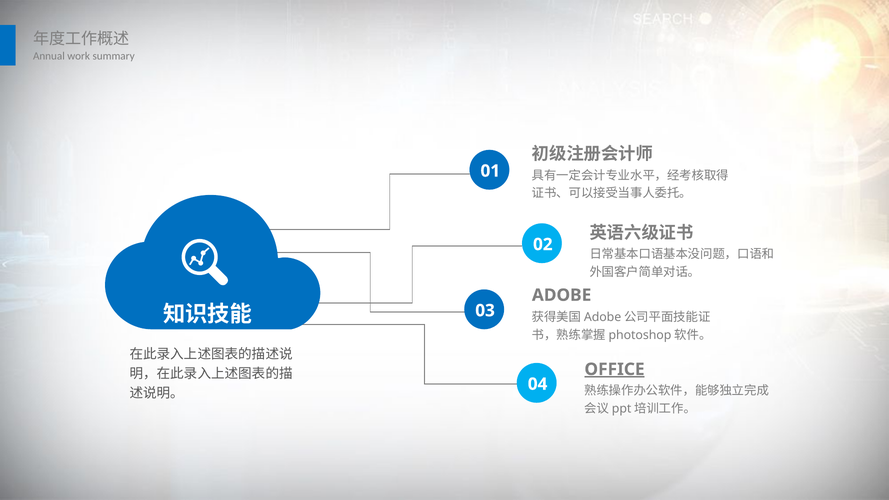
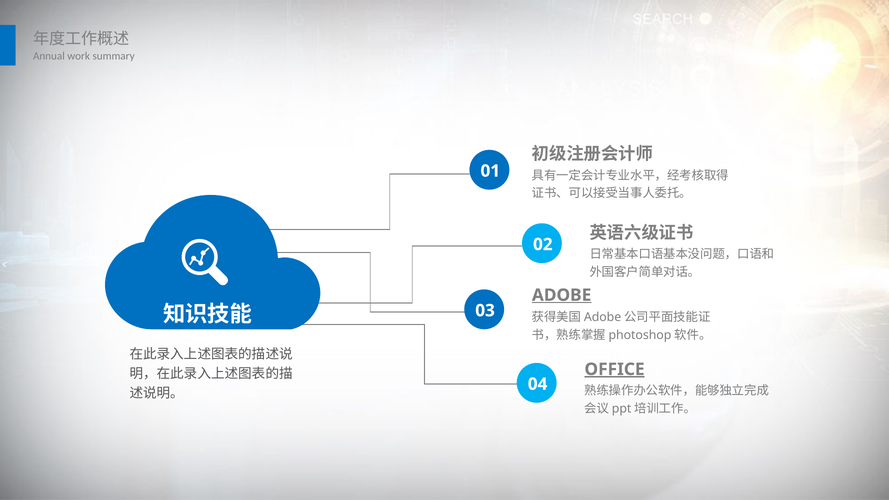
ADOBE underline: none -> present (562, 295)
